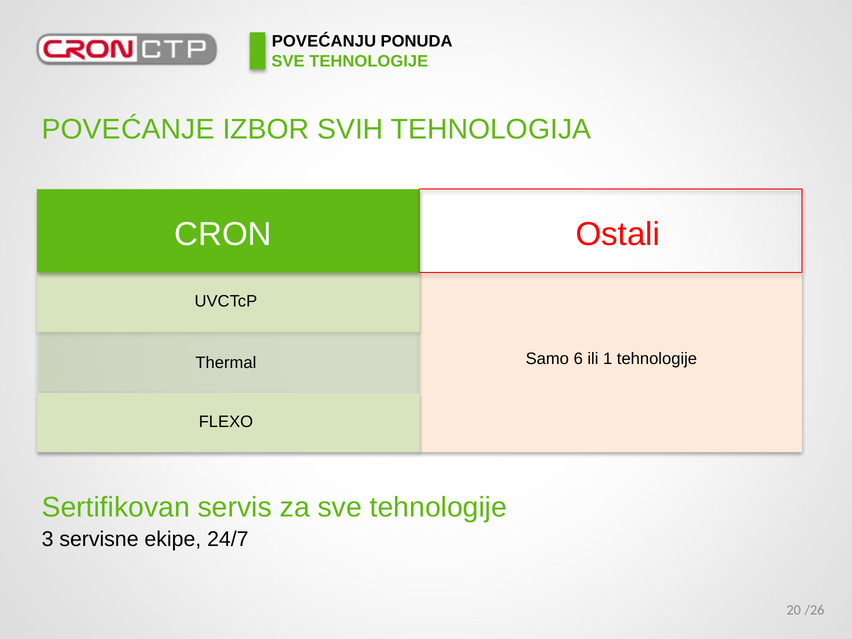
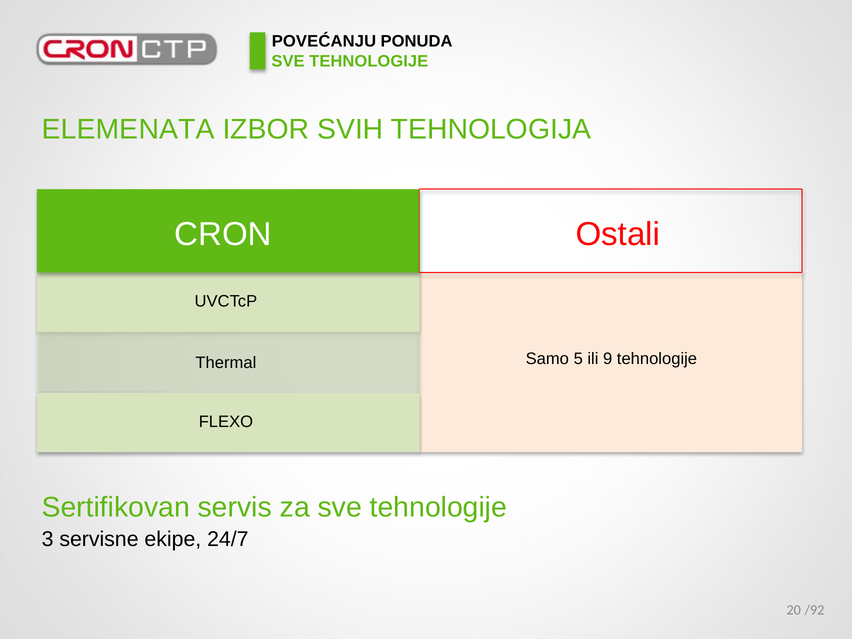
POVEĆANJE: POVEĆANJE -> ELEMENATA (128, 129)
6: 6 -> 5 (578, 359)
1: 1 -> 9 (608, 359)
/26: /26 -> /92 (815, 610)
